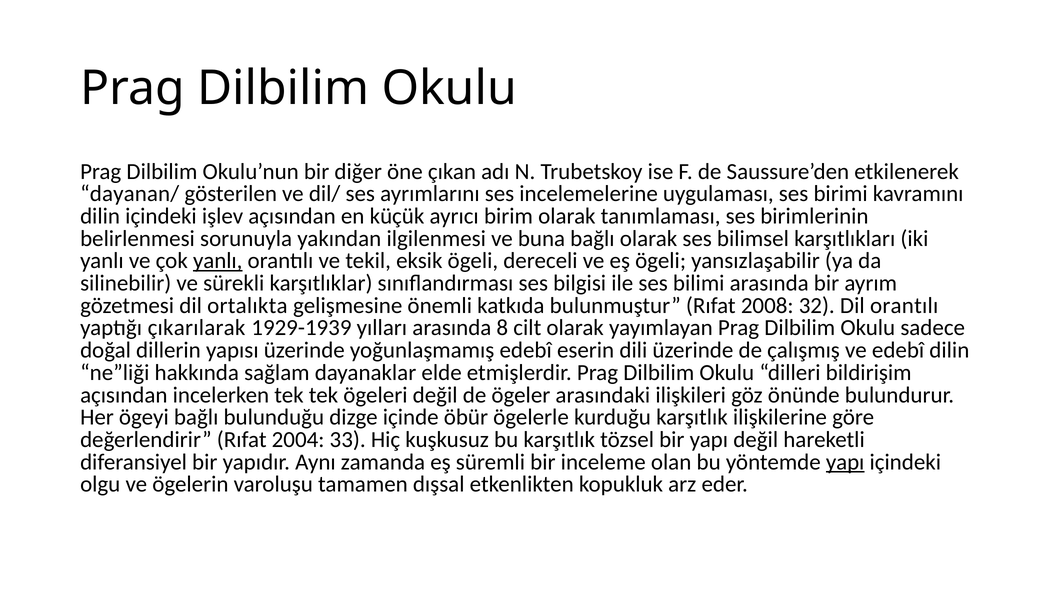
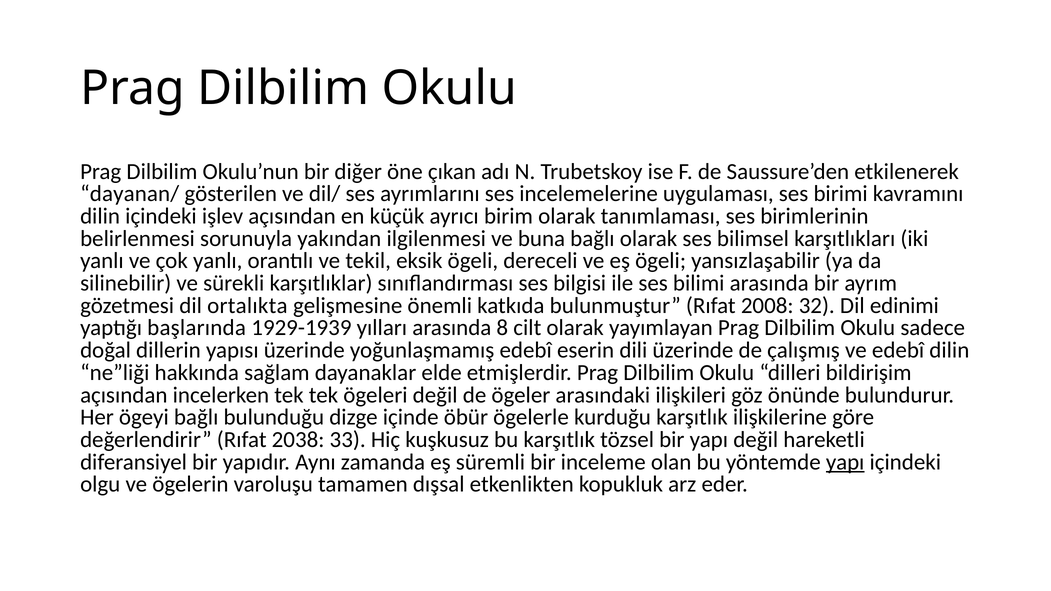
yanlı underline: present -> none (218, 261)
Dil orantılı: orantılı -> edinimi (904, 306)
çıkarılarak: çıkarılarak -> başlarında (197, 328)
2004: 2004 -> 2038 (298, 440)
